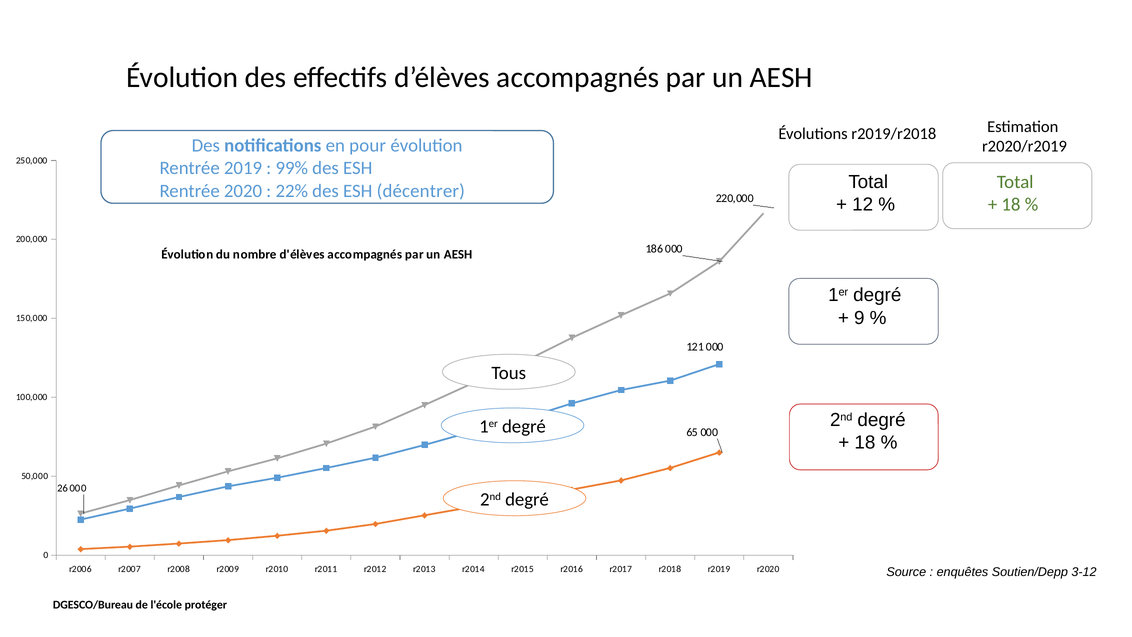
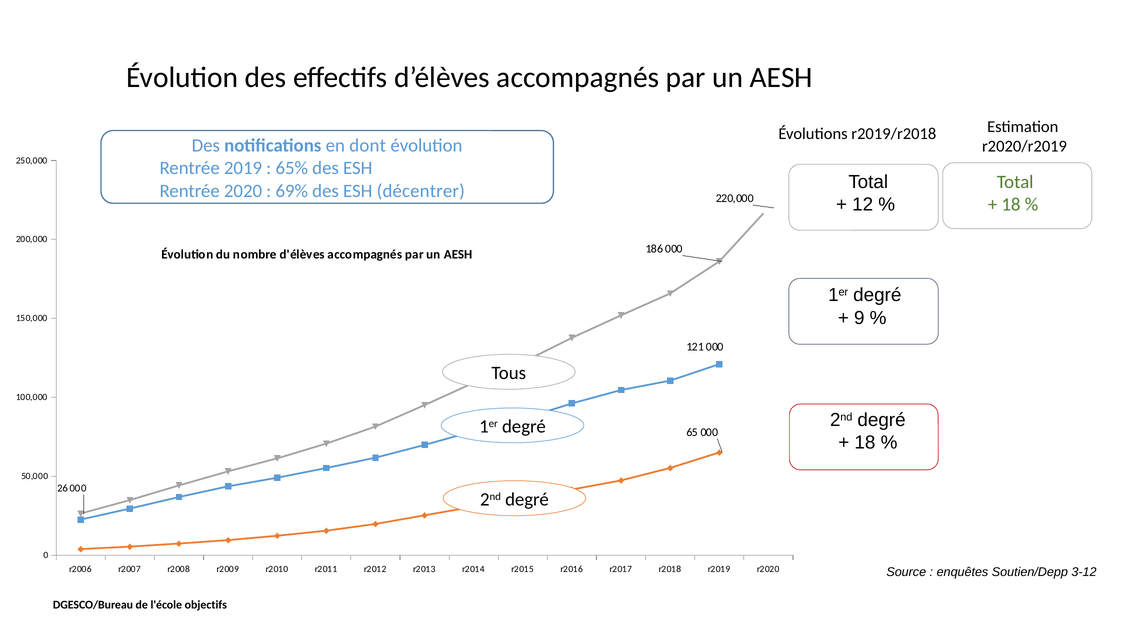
pour: pour -> dont (368, 145)
99%: 99% -> 65% (292, 168)
22%: 22% -> 69% (292, 191)
protéger: protéger -> objectifs (206, 604)
